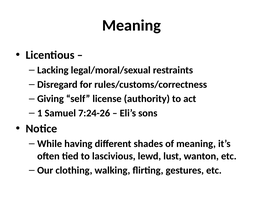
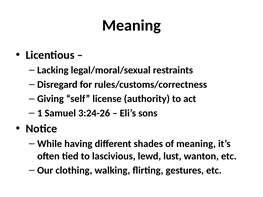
7:24-26: 7:24-26 -> 3:24-26 (94, 113)
